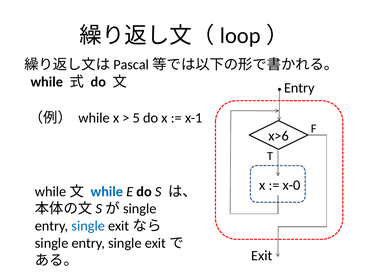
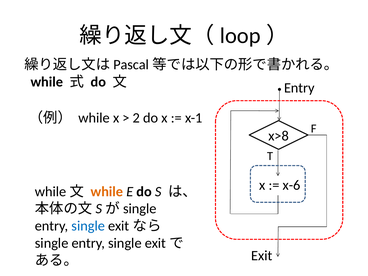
5: 5 -> 2 (136, 118)
x>6: x>6 -> x>8 (279, 136)
x-0: x-0 -> x-6 (292, 185)
while colour: blue -> orange (107, 192)
